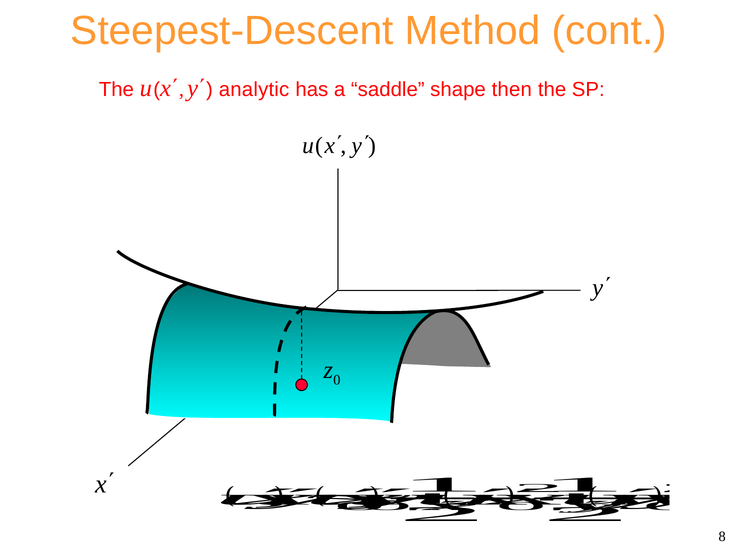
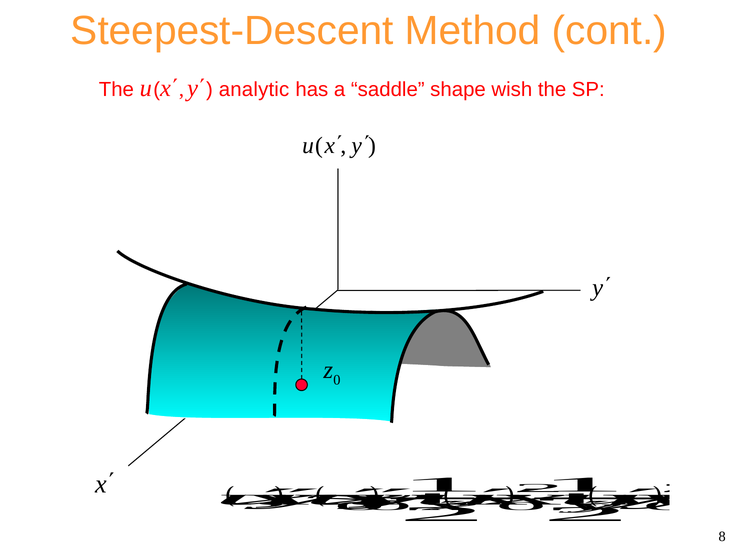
then: then -> wish (512, 89)
